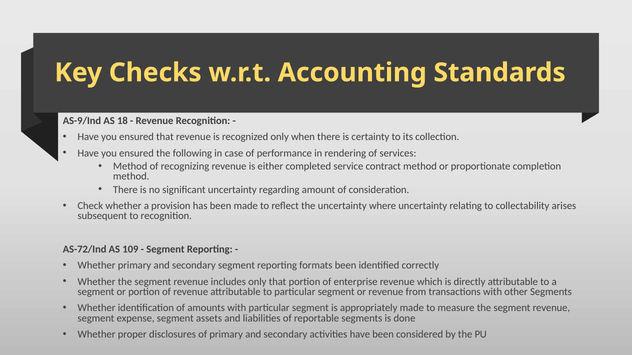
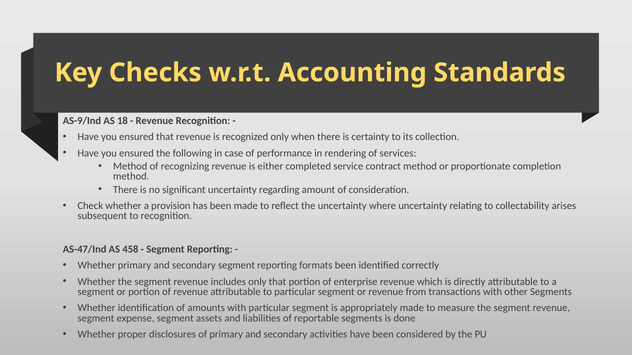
AS-72/Ind: AS-72/Ind -> AS-47/Ind (85, 250)
109: 109 -> 458 (130, 250)
